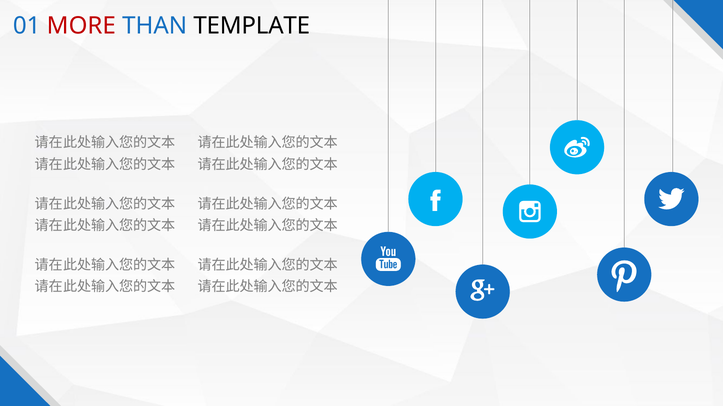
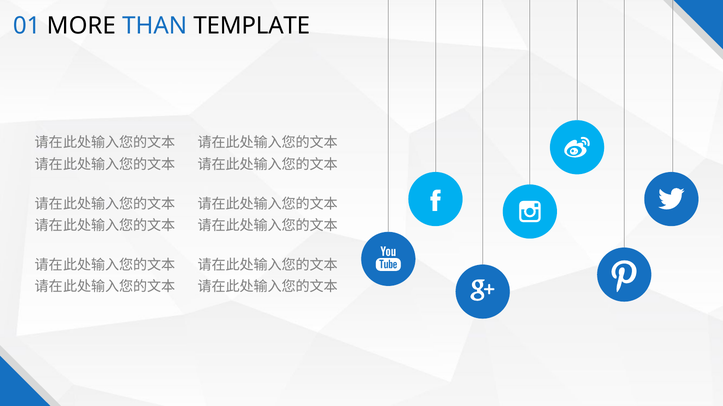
MORE colour: red -> black (81, 26)
